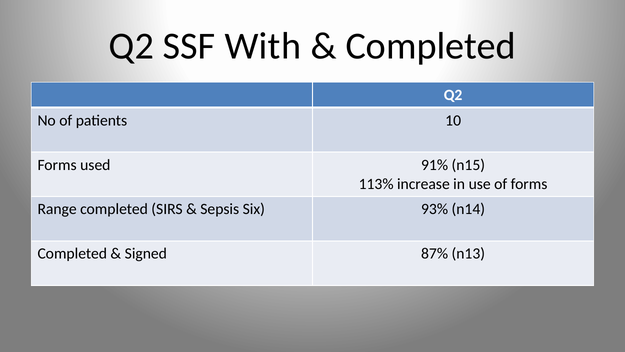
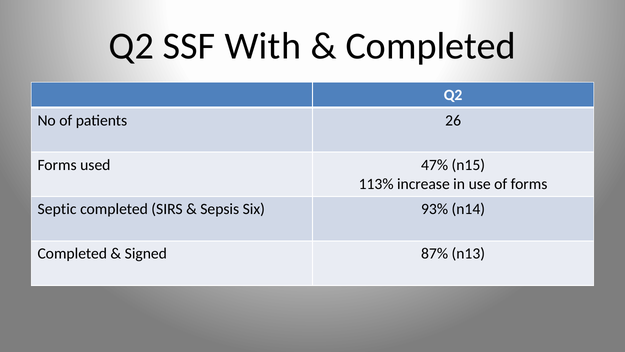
10: 10 -> 26 (453, 120)
91%: 91% -> 47% (435, 165)
Range: Range -> Septic (57, 209)
